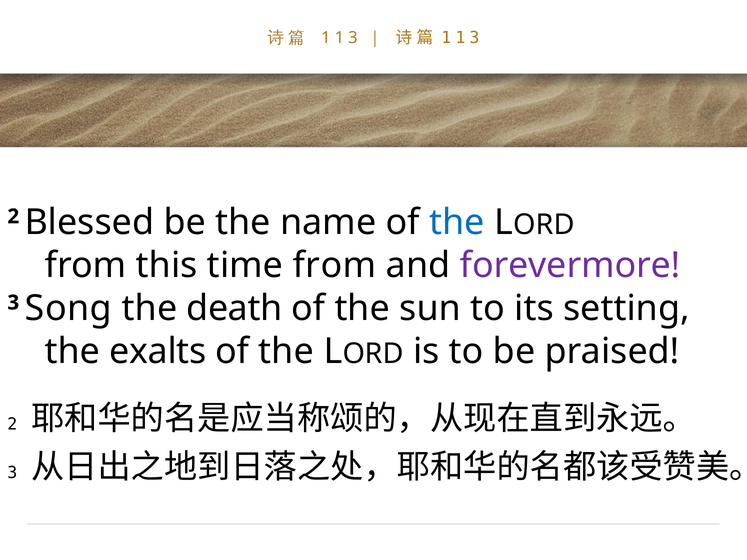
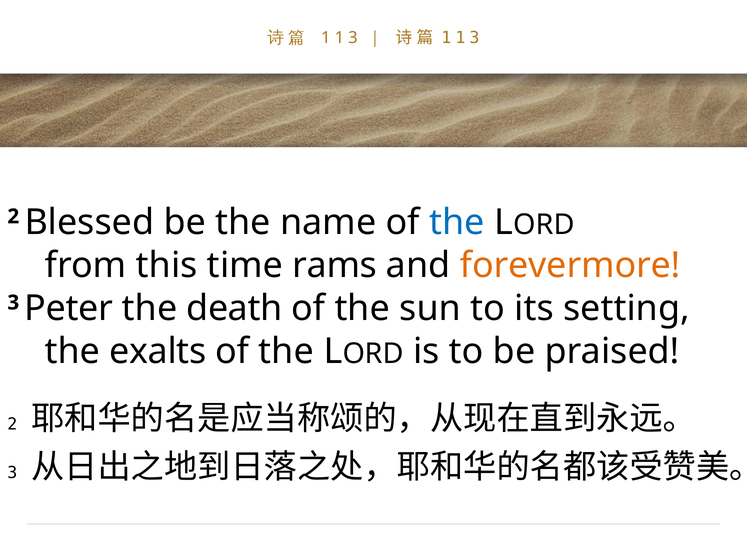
time from: from -> rams (335, 265)
forevermore colour: purple -> orange (570, 265)
Song: Song -> Peter (69, 309)
